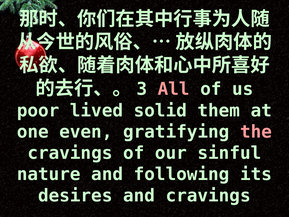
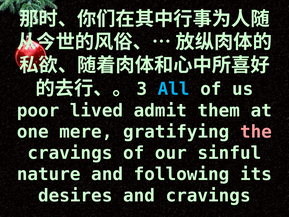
All colour: pink -> light blue (174, 89)
solid: solid -> admit (160, 110)
even: even -> mere (86, 132)
